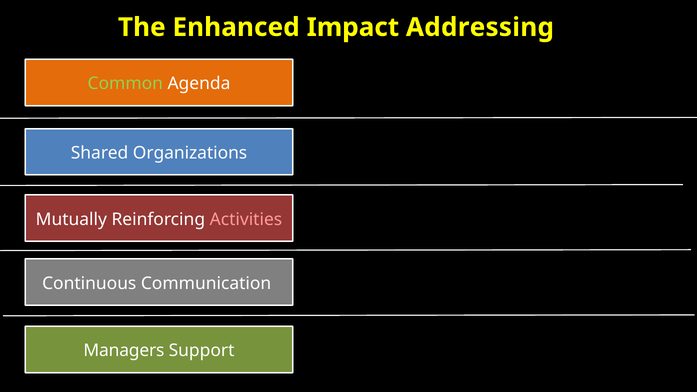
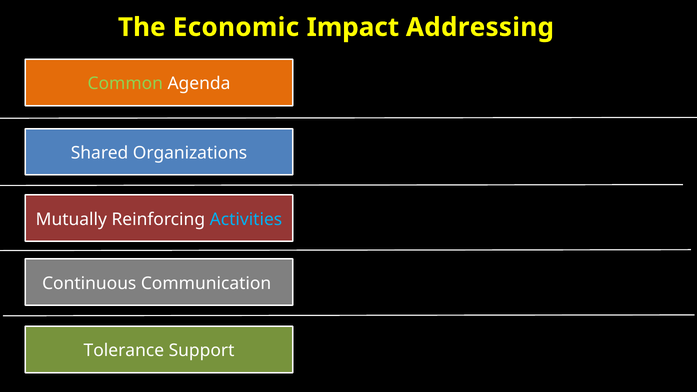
Enhanced: Enhanced -> Economic (236, 27)
Activities colour: pink -> light blue (246, 219)
Managers: Managers -> Tolerance (124, 351)
